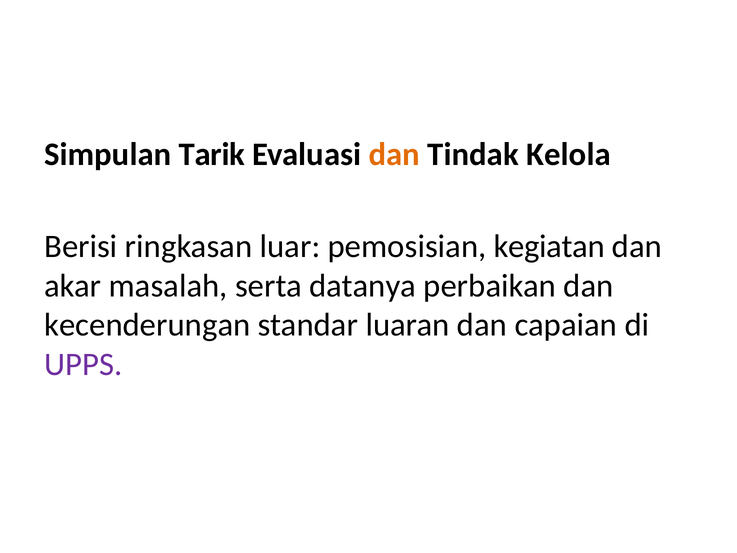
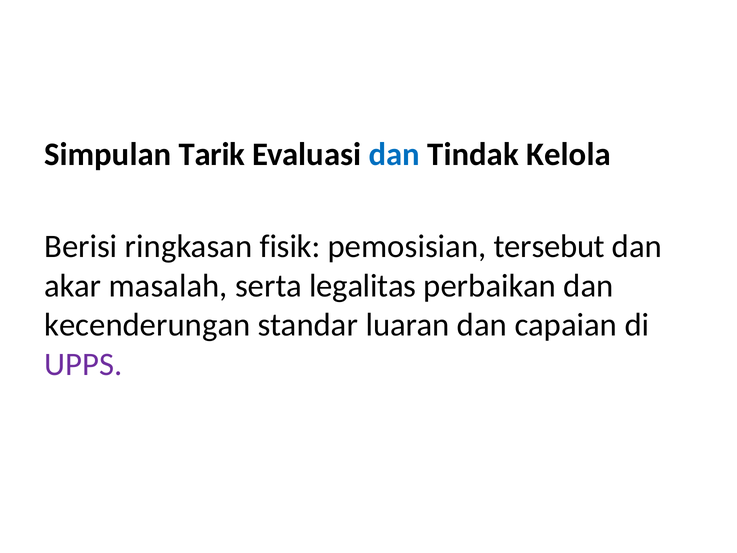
dan colour: orange -> blue (394, 155)
luar: luar -> fisik (290, 246)
kegiatan: kegiatan -> tersebut (549, 246)
datanya: datanya -> legalitas (363, 286)
